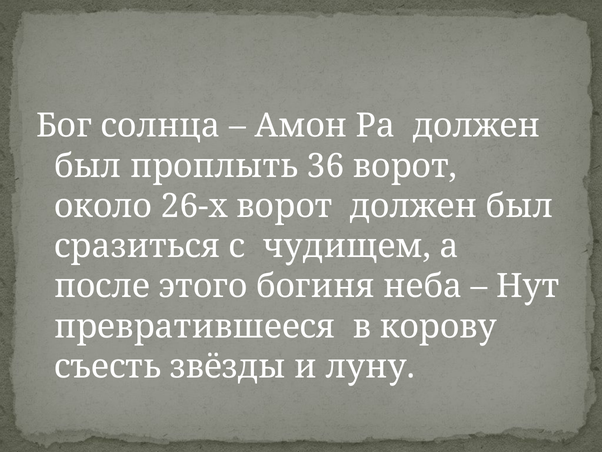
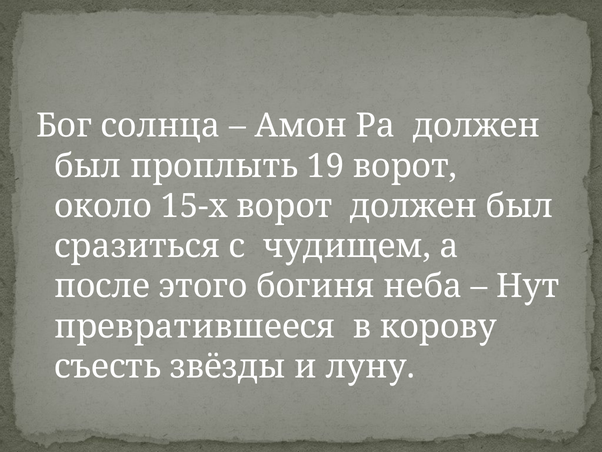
36: 36 -> 19 (326, 166)
26-х: 26-х -> 15-х (194, 206)
